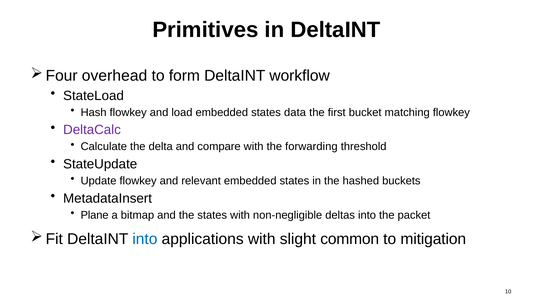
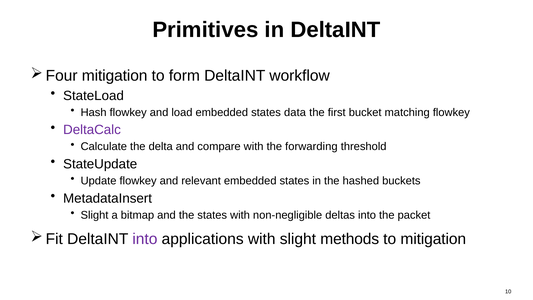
overhead: overhead -> mitigation (115, 76)
Plane: Plane -> Slight (95, 215)
into colour: blue -> purple (145, 239)
common: common -> methods (350, 239)
